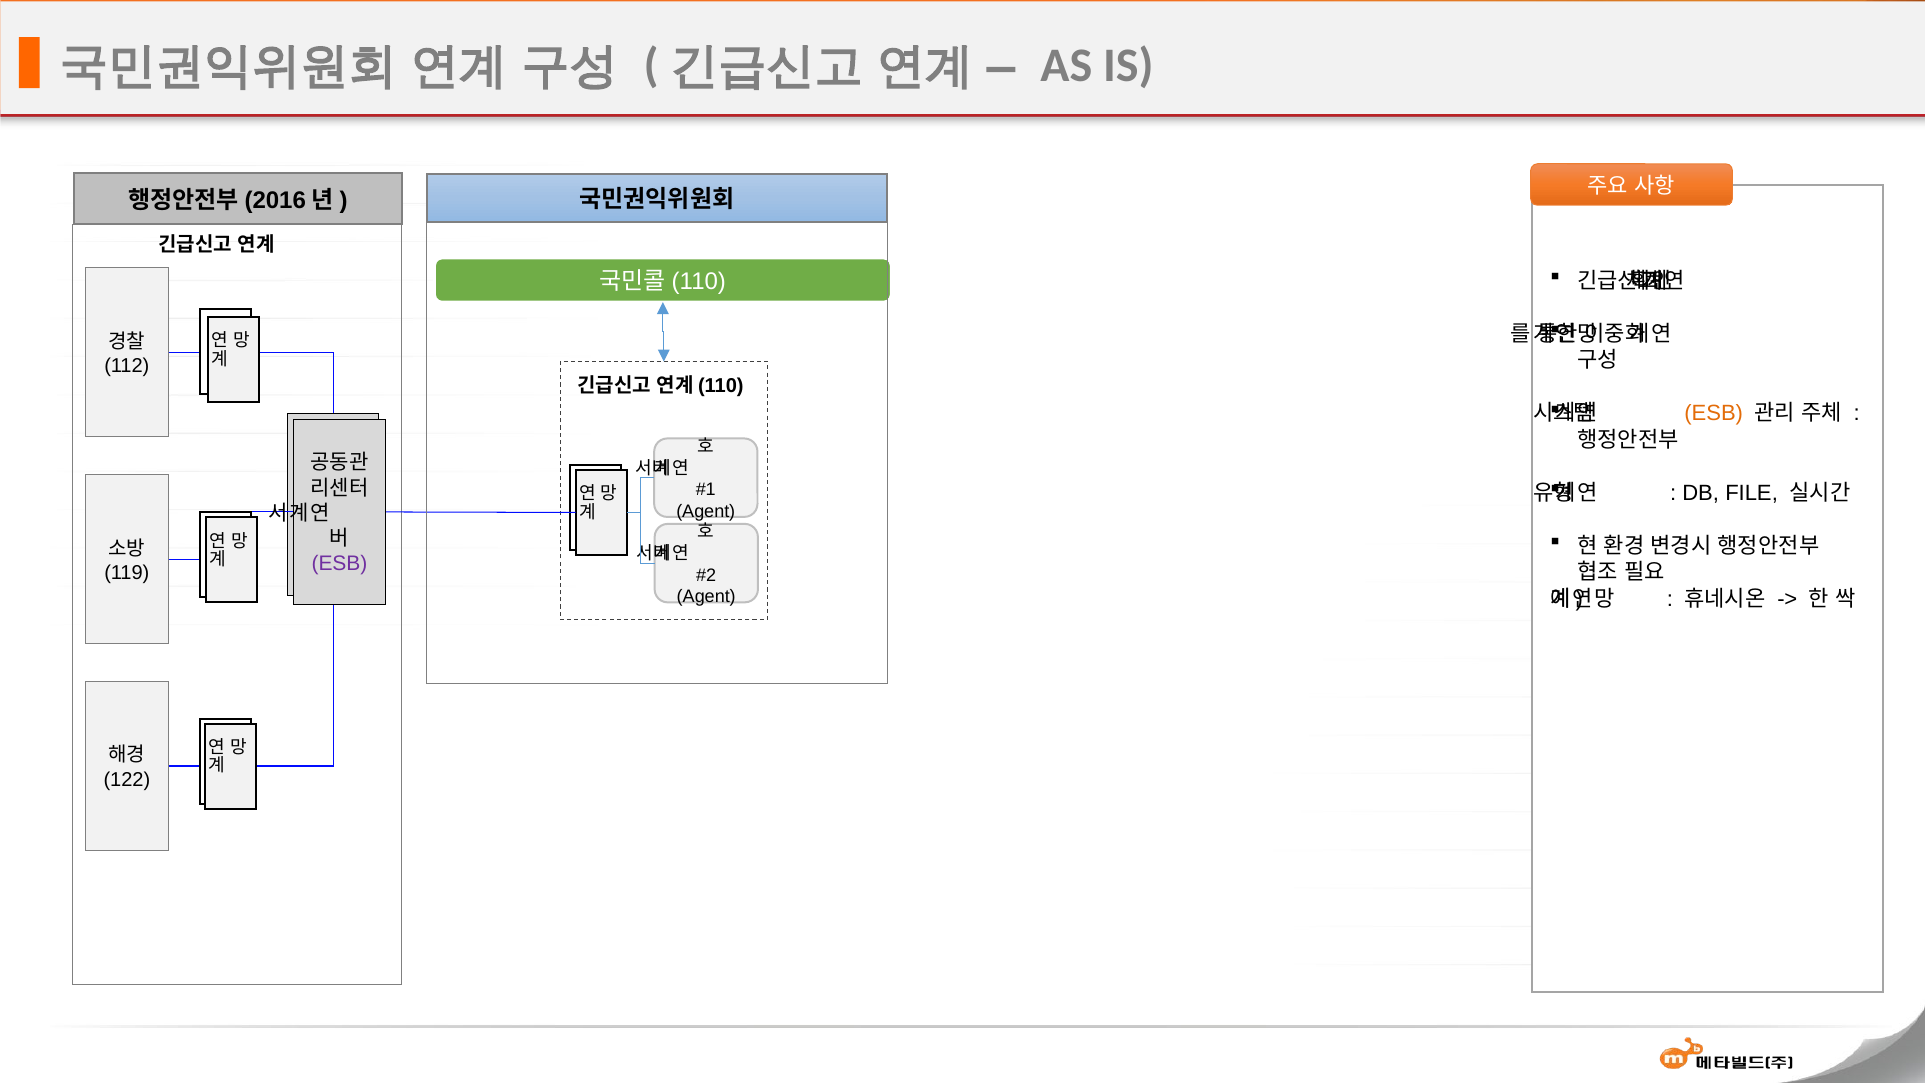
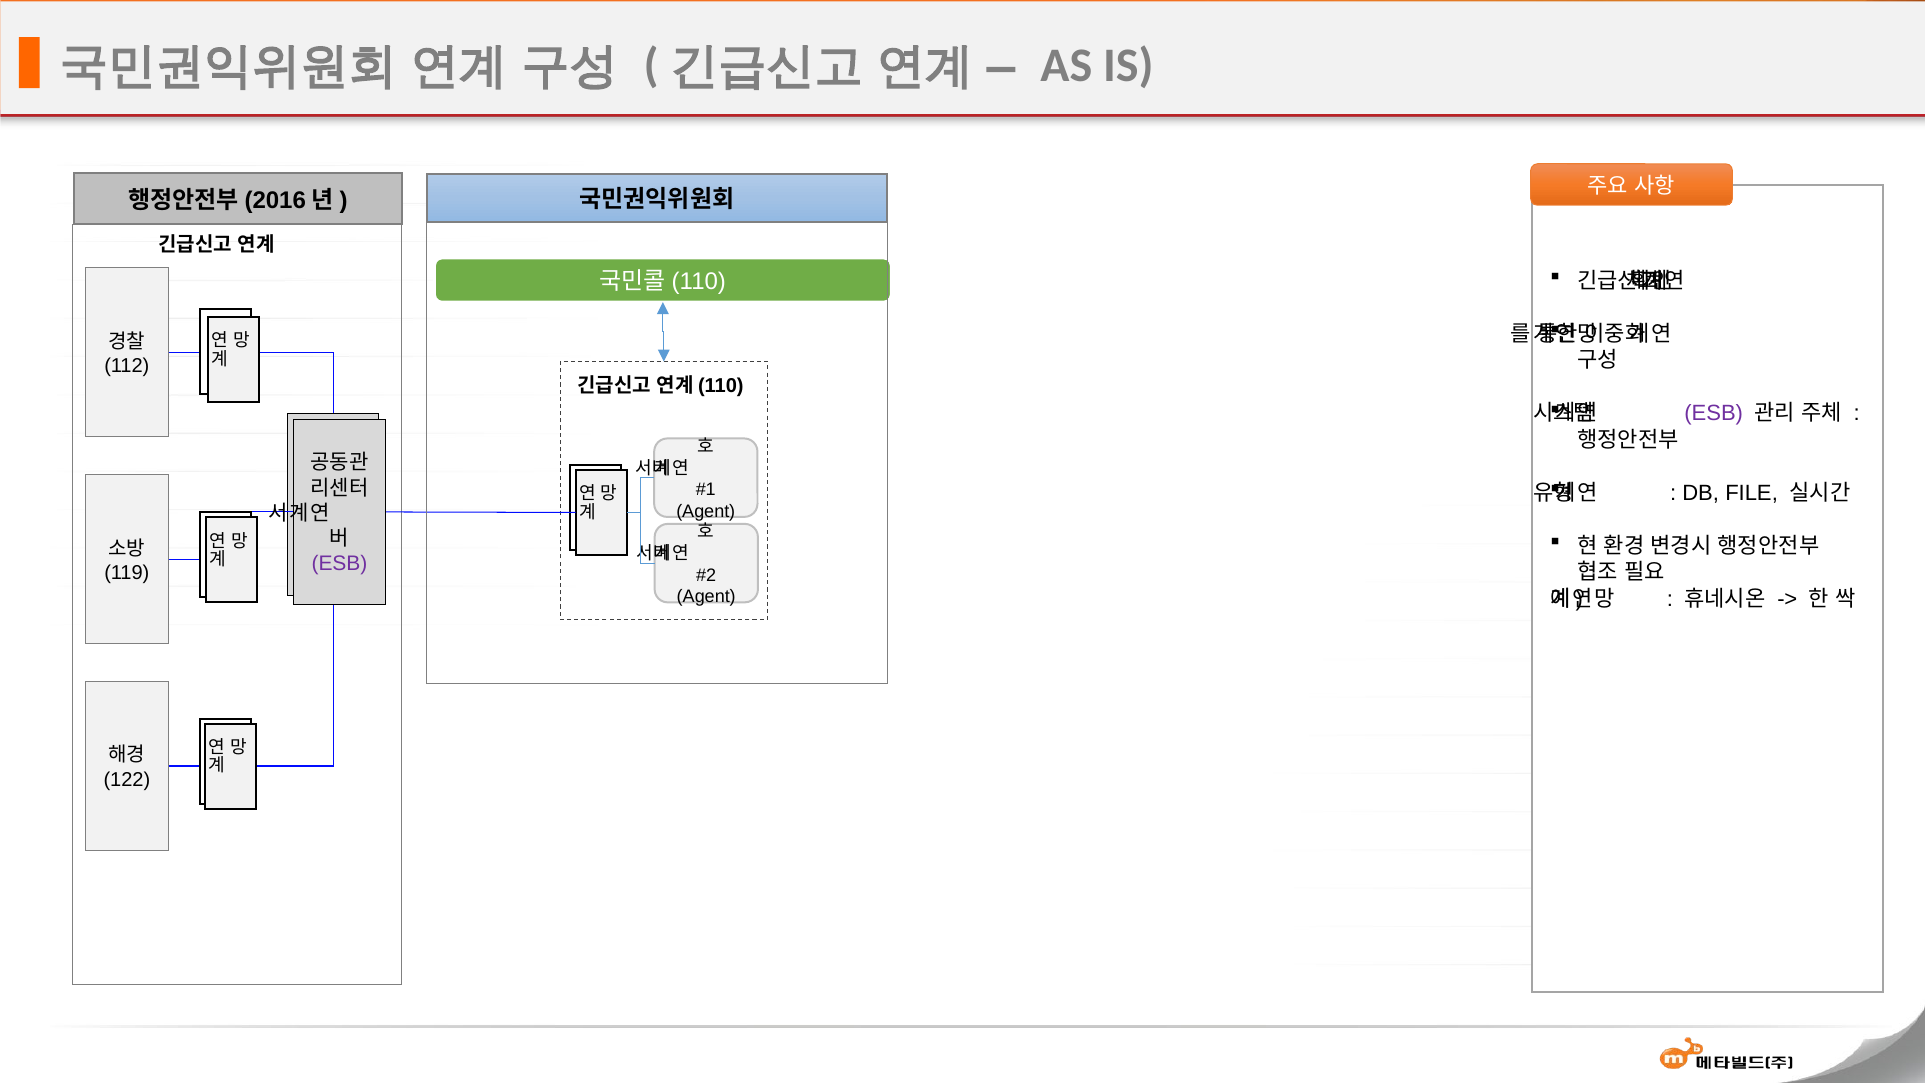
ESB colour: orange -> purple (1714, 414)
